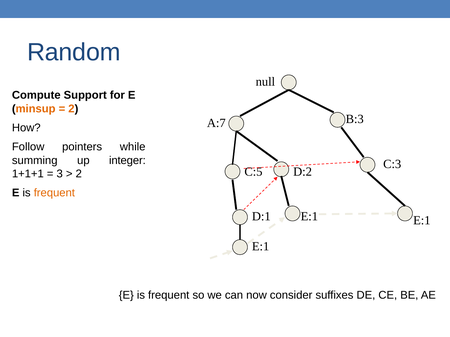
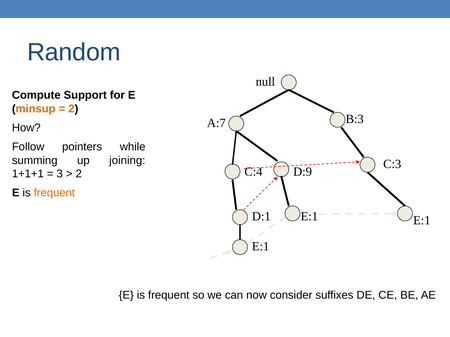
integer: integer -> joining (127, 161)
C:5: C:5 -> C:4 (253, 172)
D:2: D:2 -> D:9 (303, 172)
